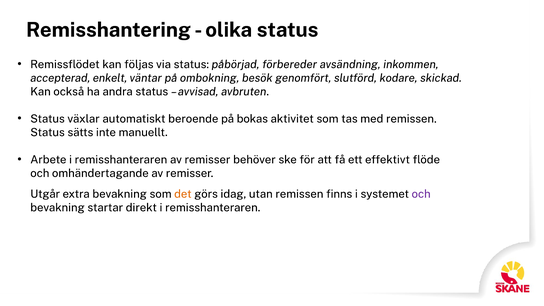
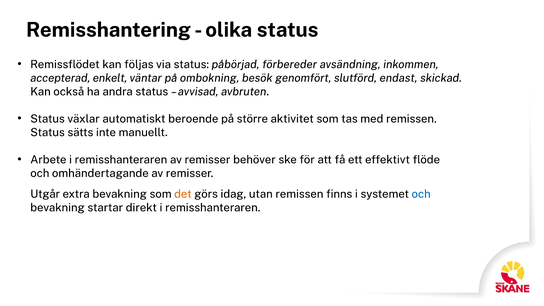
kodare: kodare -> endast (398, 78)
bokas: bokas -> större (252, 119)
och colour: purple -> blue (421, 194)
